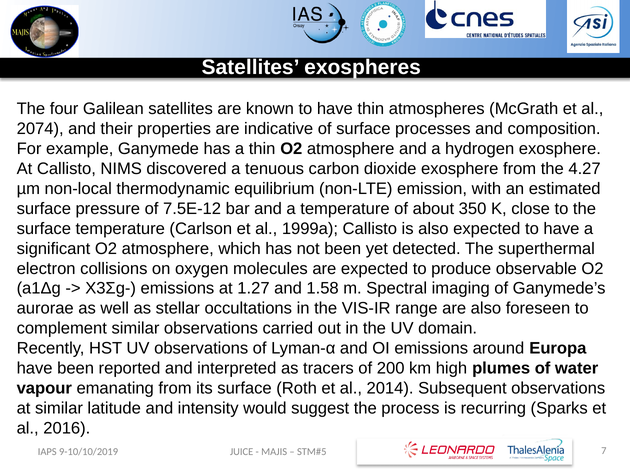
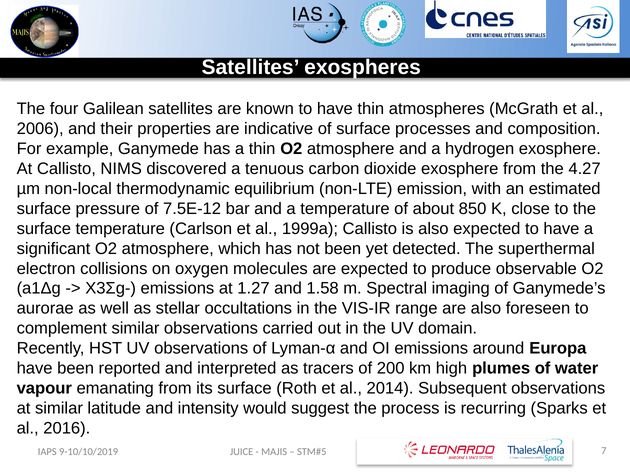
2074: 2074 -> 2006 (40, 129)
350: 350 -> 850 (473, 208)
